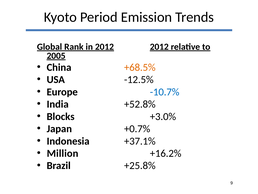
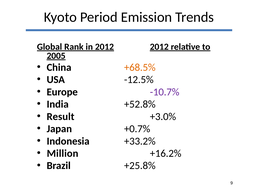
-10.7% colour: blue -> purple (165, 92)
Blocks: Blocks -> Result (61, 116)
+37.1%: +37.1% -> +33.2% (140, 141)
